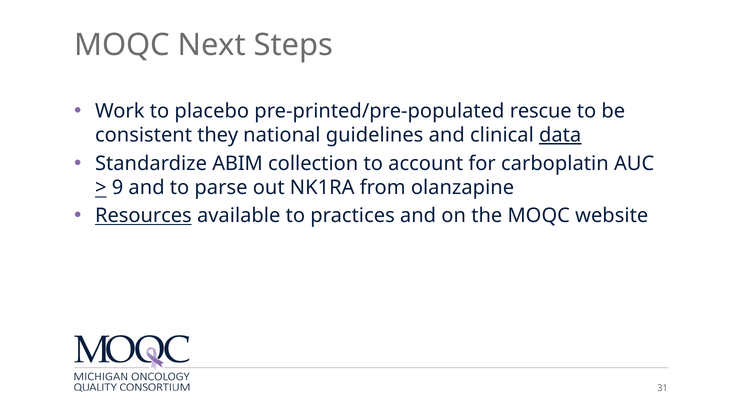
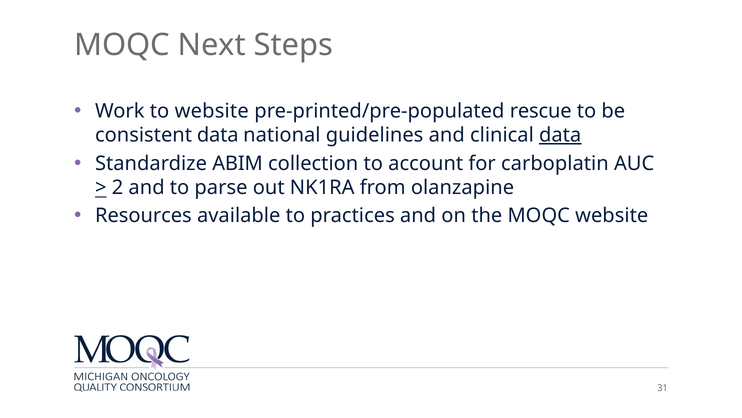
to placebo: placebo -> website (212, 111)
consistent they: they -> data (218, 135)
9: 9 -> 2 (118, 187)
Resources underline: present -> none (143, 215)
